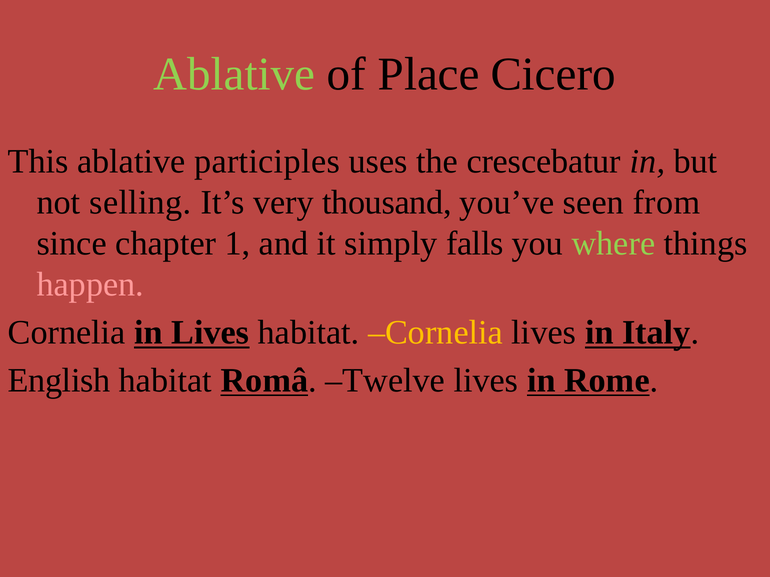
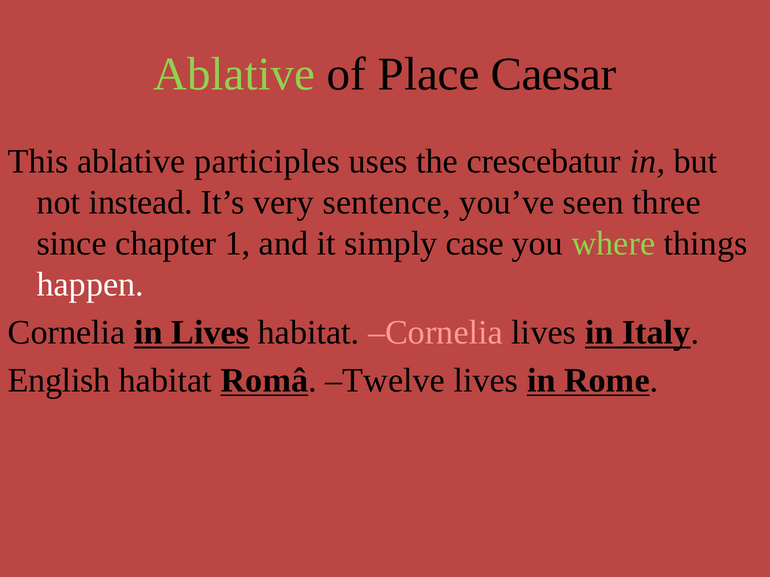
Cicero: Cicero -> Caesar (553, 75)
selling: selling -> instead (141, 203)
thousand: thousand -> sentence (387, 203)
from: from -> three (667, 203)
falls: falls -> case (475, 244)
happen colour: pink -> white (90, 285)
Cornelia colour: yellow -> pink (435, 333)
